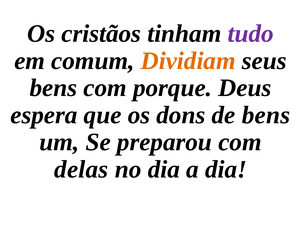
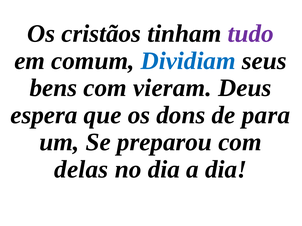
Dividiam colour: orange -> blue (188, 61)
porque: porque -> vieram (172, 88)
de bens: bens -> para (266, 115)
